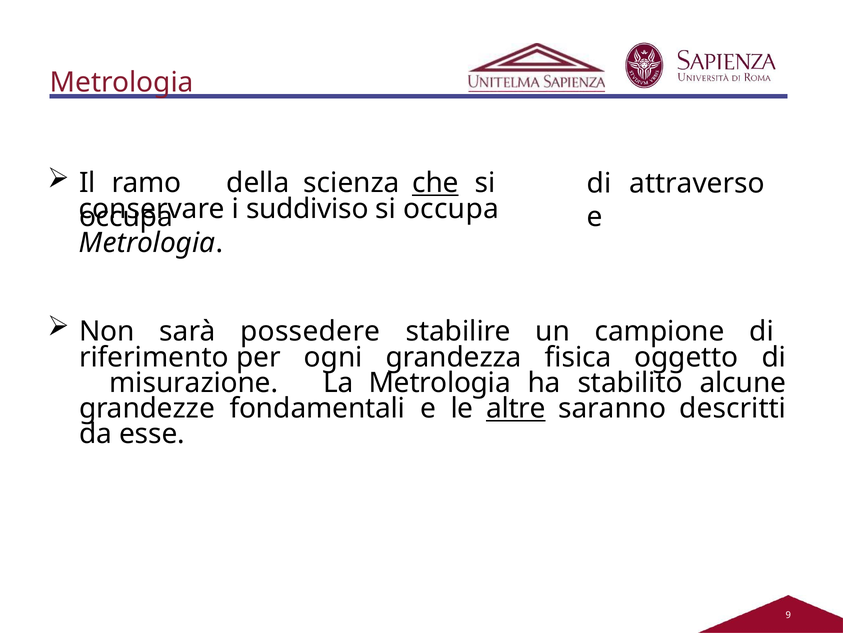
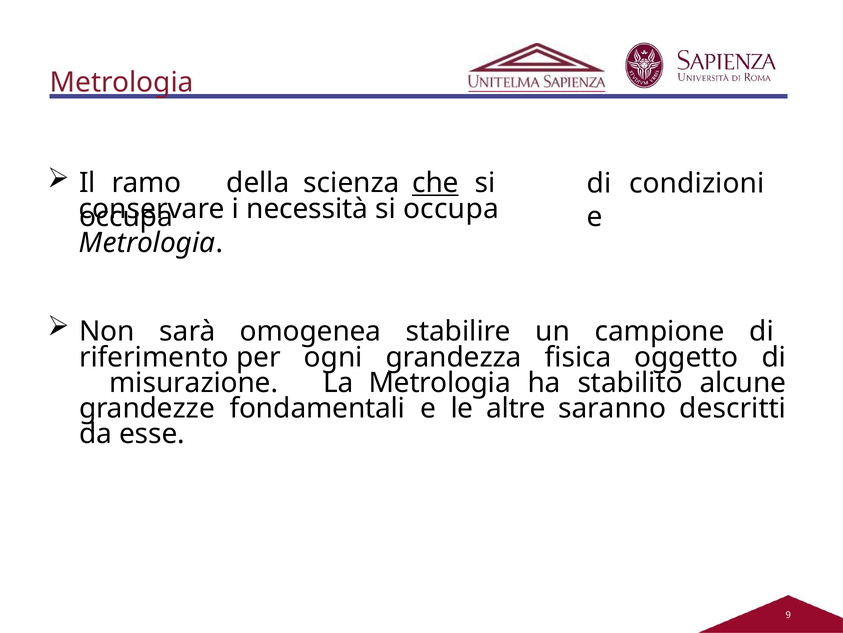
attraverso: attraverso -> condizioni (697, 183)
suddiviso: suddiviso -> necessità (307, 209)
possedere: possedere -> omogenea (311, 331)
altre underline: present -> none (516, 408)
